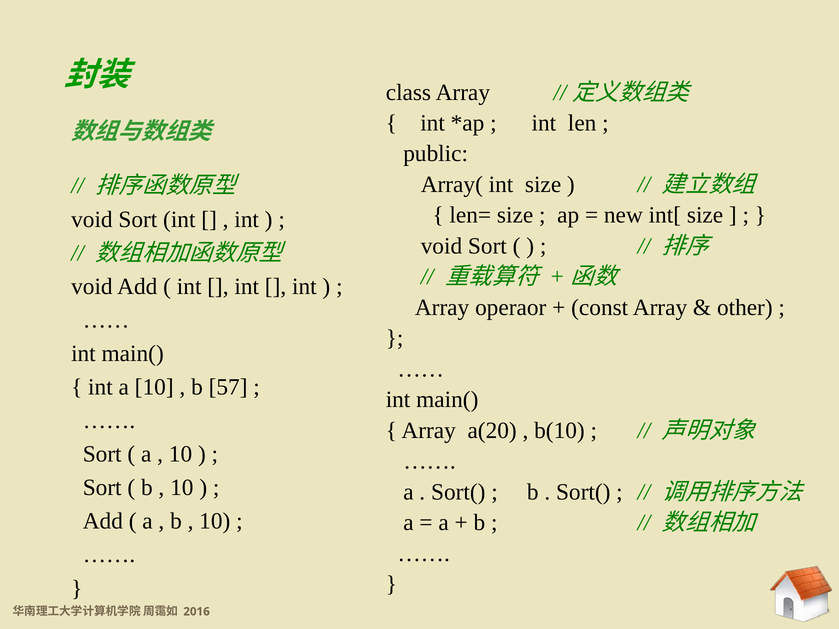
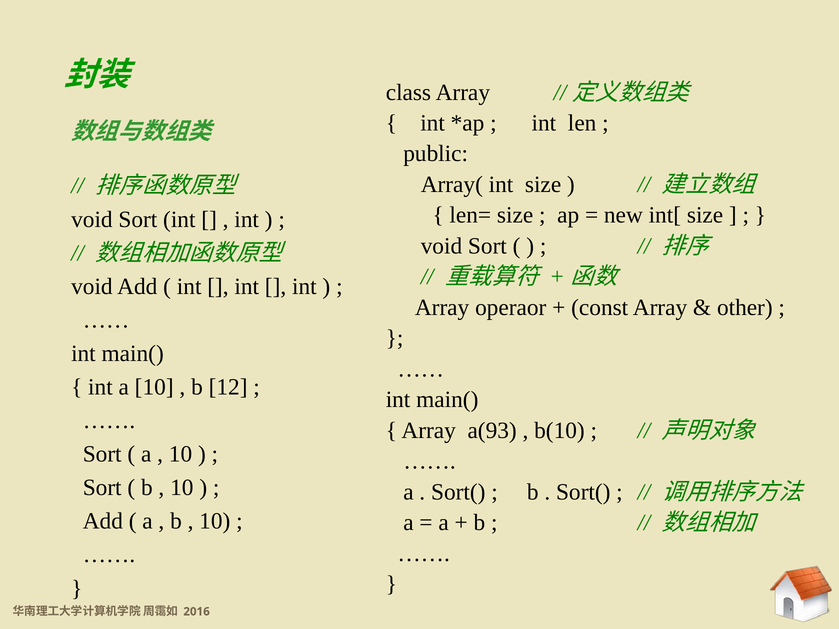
57: 57 -> 12 (228, 387)
a(20: a(20 -> a(93 (492, 431)
